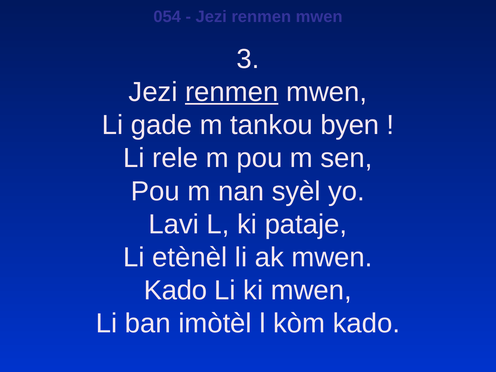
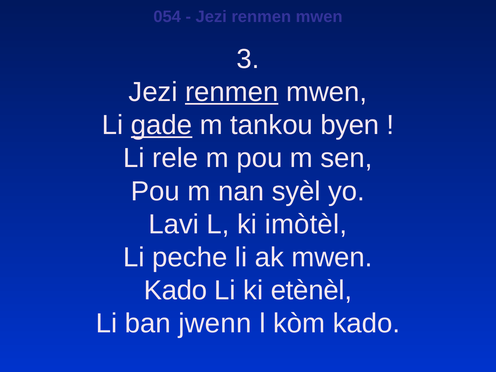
gade underline: none -> present (162, 125)
pataje: pataje -> imòtèl (306, 224)
etènèl: etènèl -> peche (190, 257)
ki mwen: mwen -> etènèl (311, 290)
imòtèl: imòtèl -> jwenn (215, 324)
